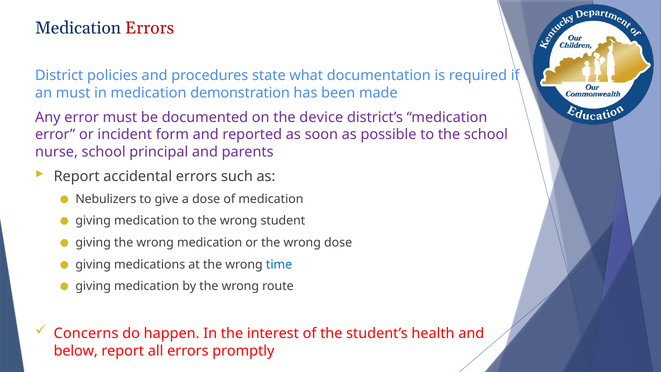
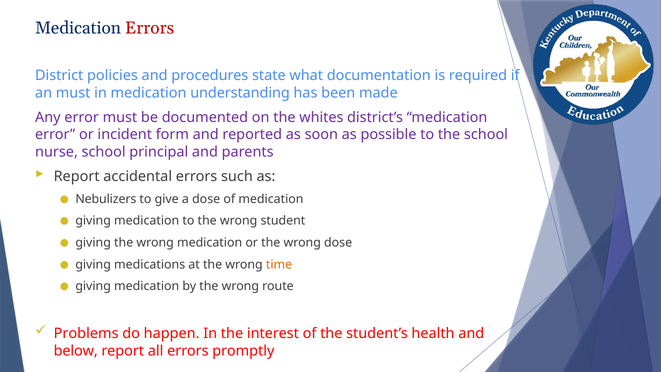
demonstration: demonstration -> understanding (240, 93)
device: device -> whites (321, 117)
time colour: blue -> orange (279, 264)
Concerns: Concerns -> Problems (86, 333)
